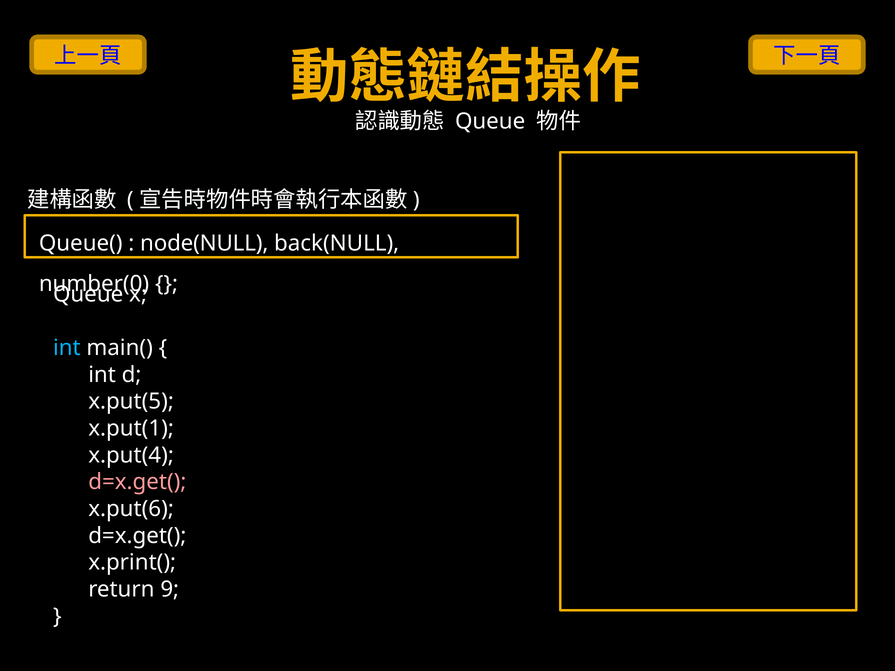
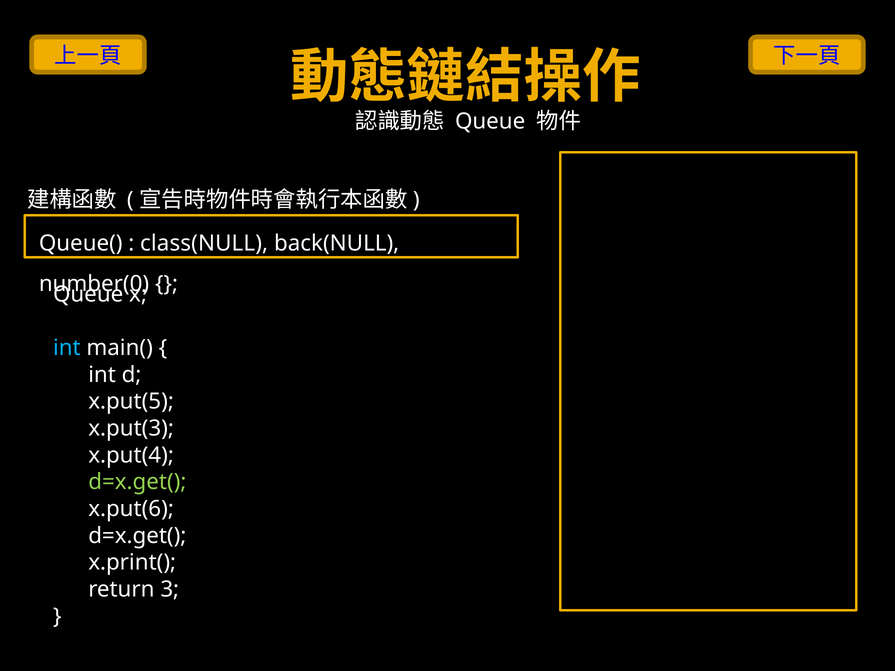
node(NULL: node(NULL -> class(NULL (204, 244)
x.put(1: x.put(1 -> x.put(3 (131, 428)
d=x.get( colour: pink -> light green (137, 482)
9: 9 -> 3 (170, 590)
